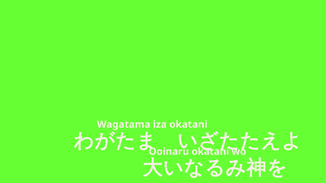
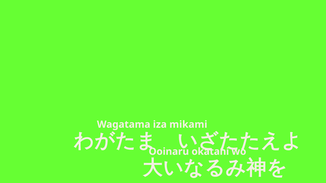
iza okatani: okatani -> mikami (188, 125)
